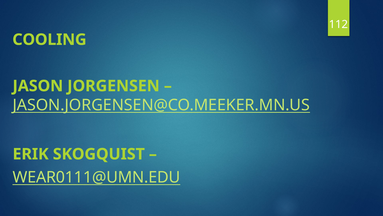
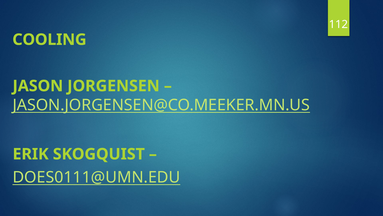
WEAR0111@UMN.EDU: WEAR0111@UMN.EDU -> DOES0111@UMN.EDU (96, 177)
